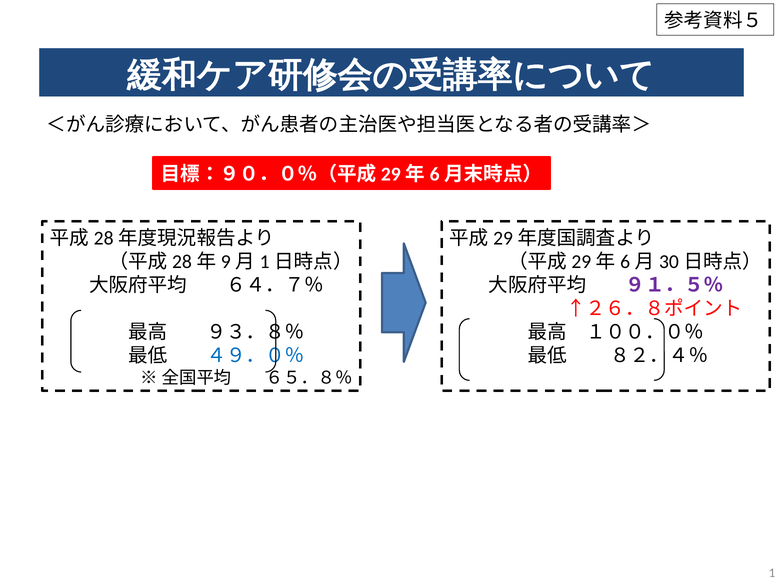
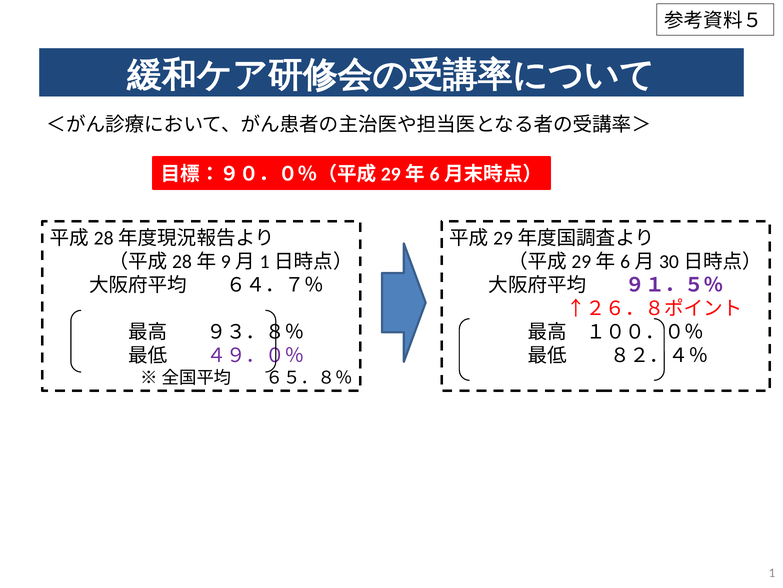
４９．０％ colour: blue -> purple (255, 355)
